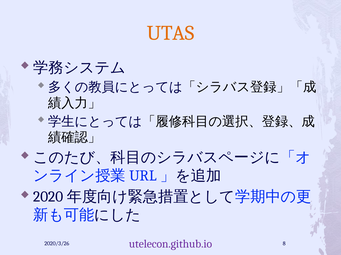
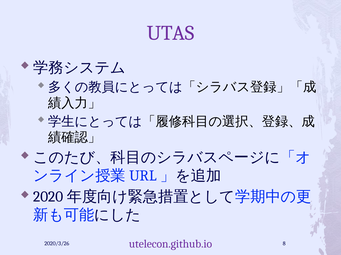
UTAS colour: orange -> purple (171, 33)
